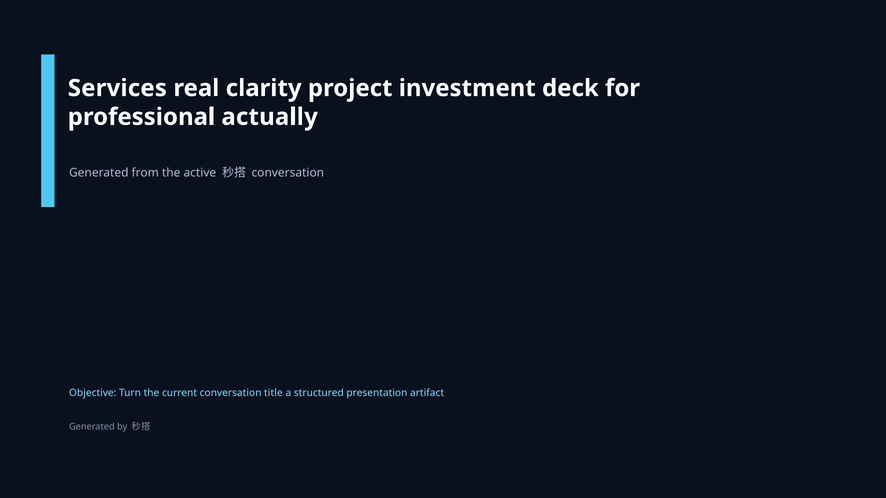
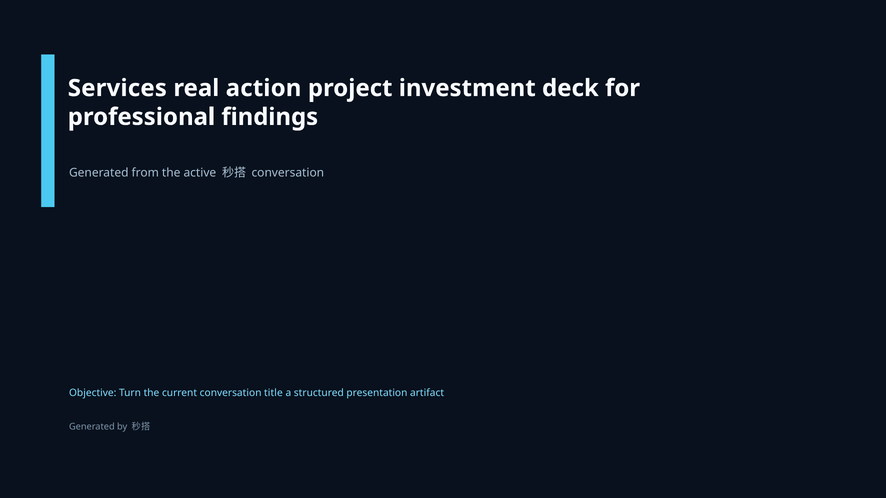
clarity: clarity -> action (264, 88)
actually: actually -> findings (270, 117)
